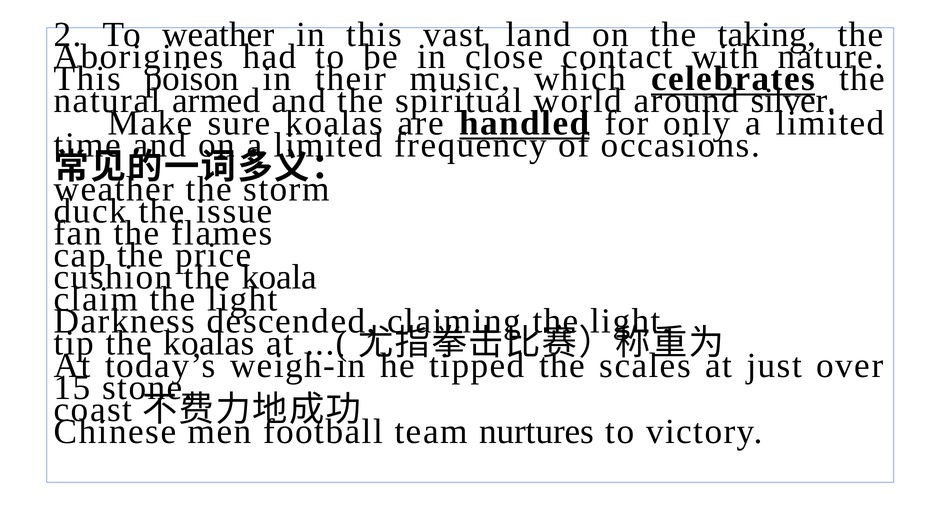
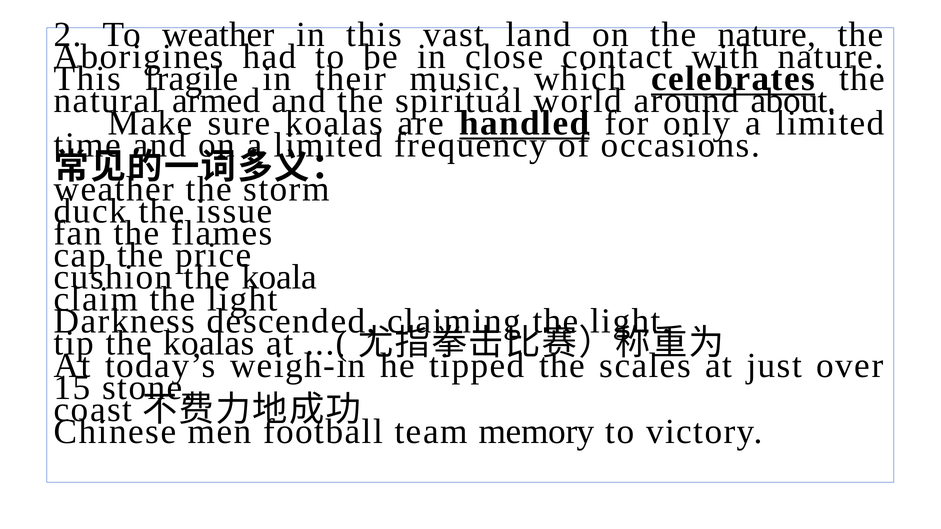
the taking: taking -> nature (767, 35)
poison: poison -> fragile (192, 79)
silver: silver -> about (793, 101)
nurtures: nurtures -> memory (537, 432)
